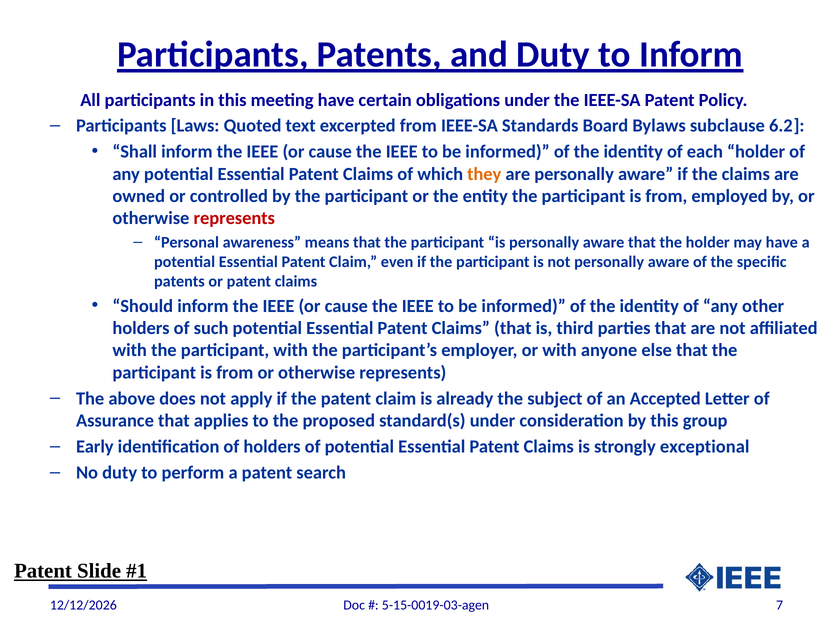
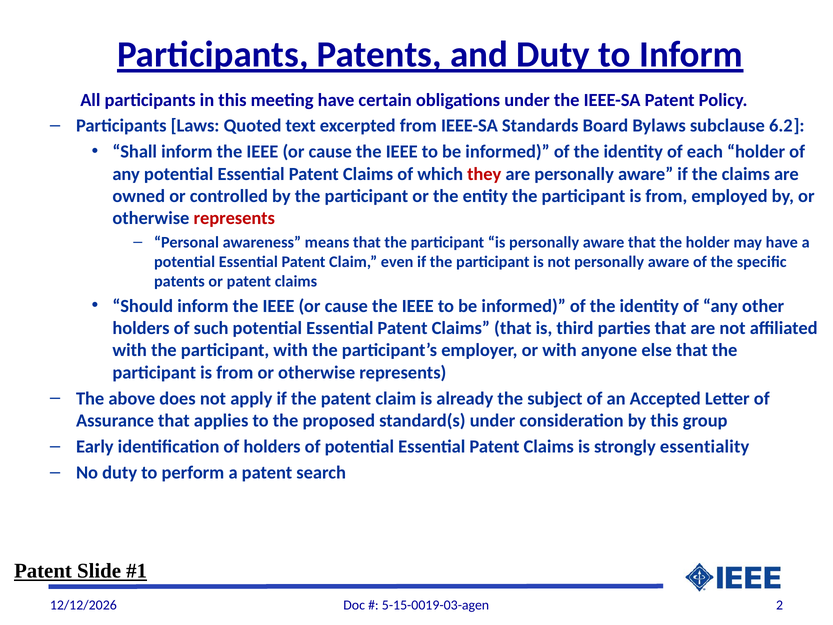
they colour: orange -> red (484, 174)
exceptional: exceptional -> essentiality (705, 446)
7: 7 -> 2 (780, 605)
